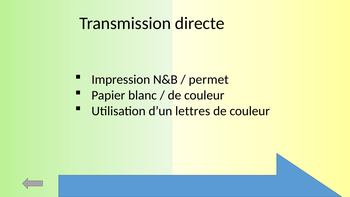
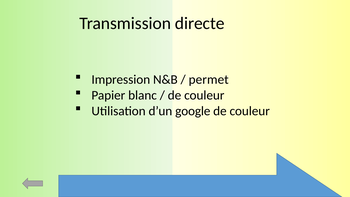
lettres: lettres -> google (193, 111)
